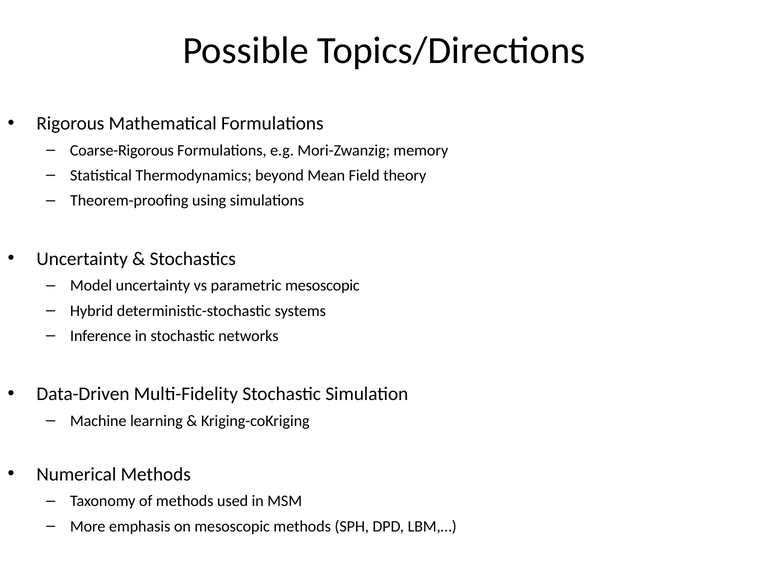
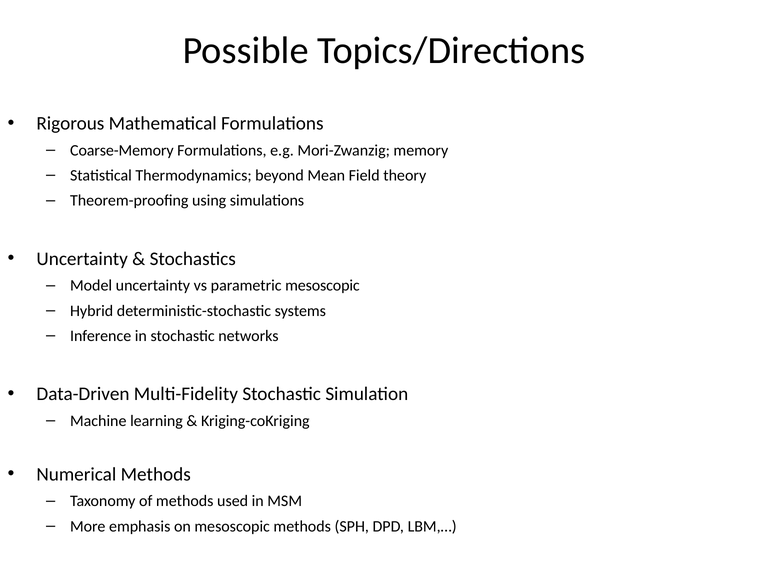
Coarse-Rigorous: Coarse-Rigorous -> Coarse-Memory (122, 150)
